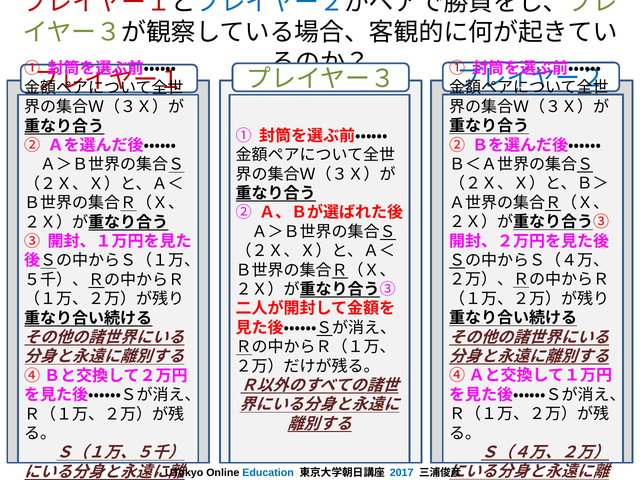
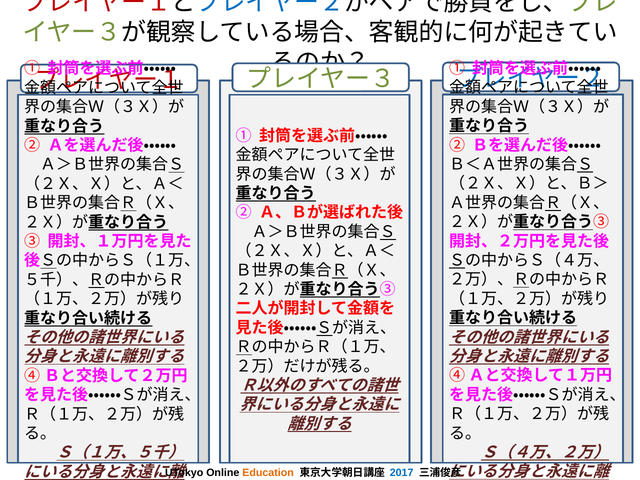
Education colour: blue -> orange (268, 473)
